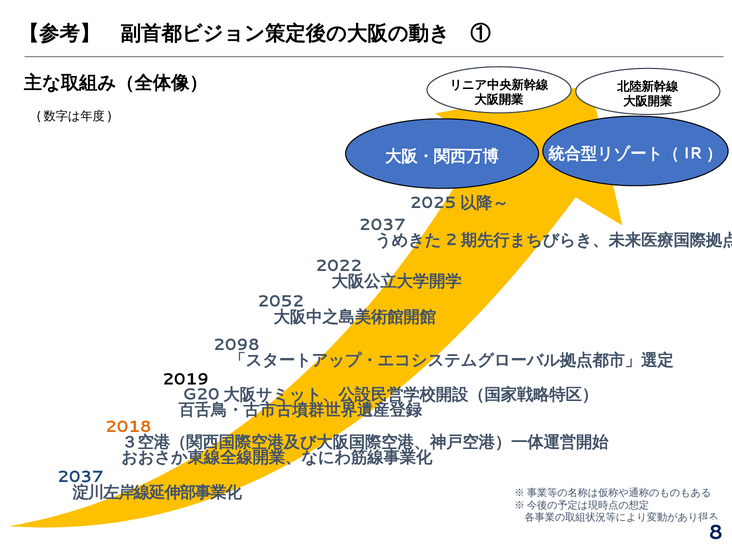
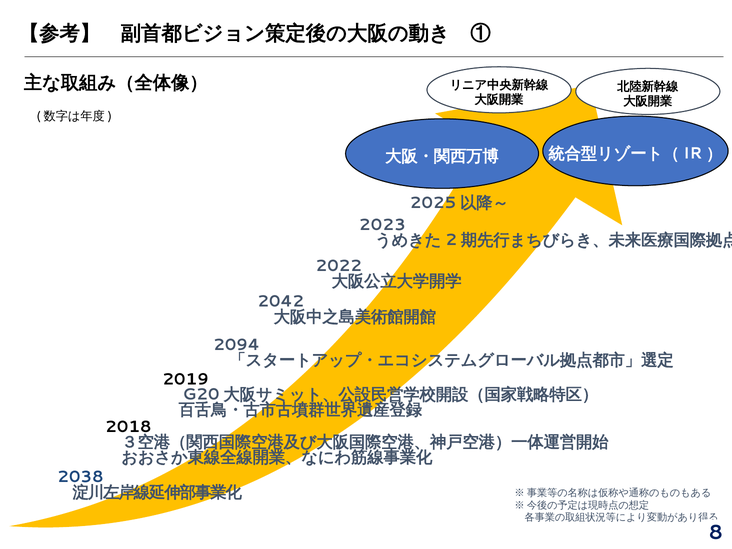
2037: 2037 -> 2023 (382, 225)
2052: 2052 -> 2042 (281, 302)
2098: 2098 -> 2094 (237, 345)
2018 colour: orange -> black (128, 427)
2037: 2037 -> 2038 (80, 477)
